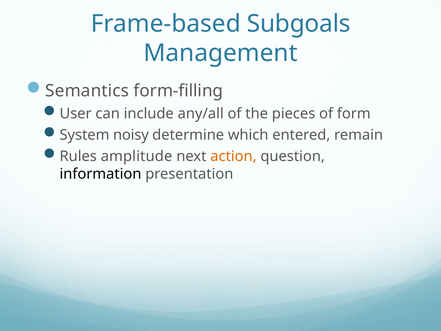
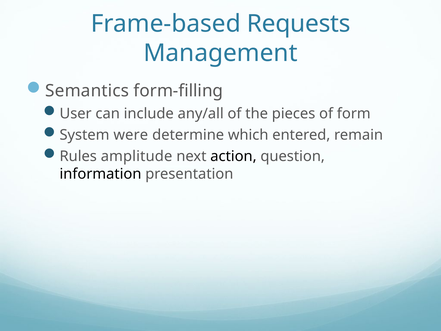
Subgoals: Subgoals -> Requests (299, 24)
noisy: noisy -> were (131, 135)
action colour: orange -> black (233, 156)
